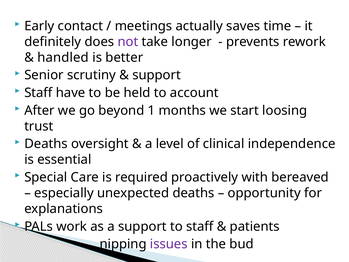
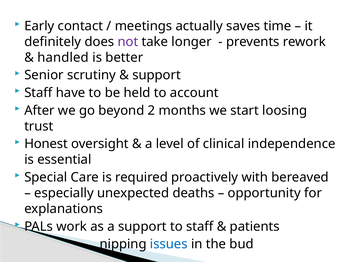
1: 1 -> 2 (151, 110)
Deaths: Deaths -> Honest (46, 144)
issues colour: purple -> blue (169, 244)
